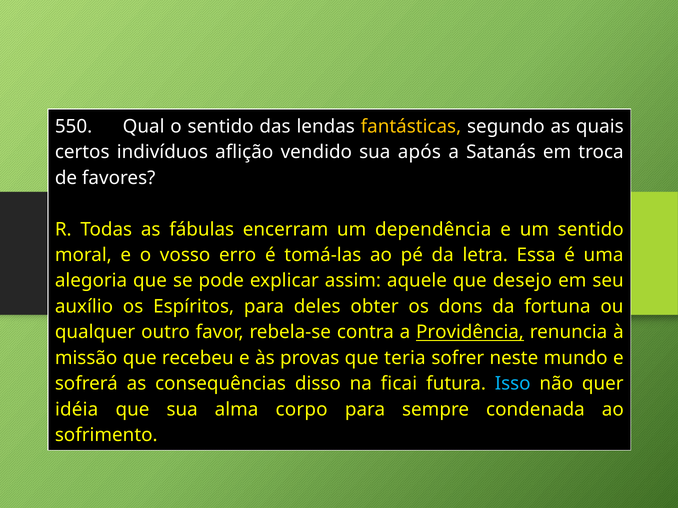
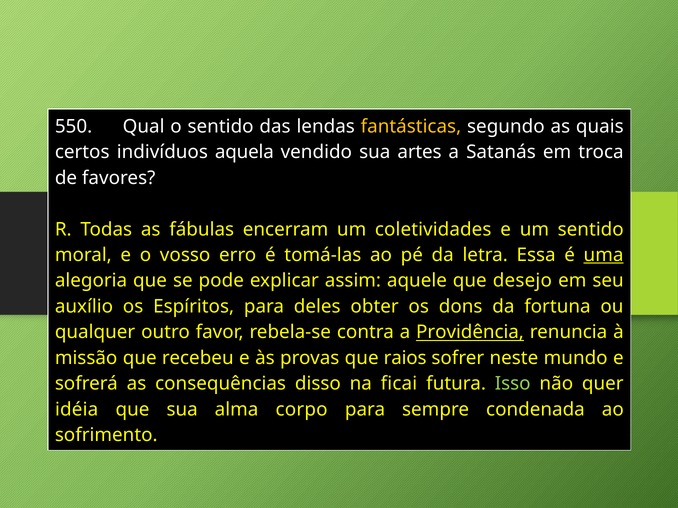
aflição: aflição -> aquela (244, 152)
após: após -> artes (420, 152)
dependência: dependência -> coletividades (433, 230)
uma underline: none -> present (604, 255)
teria: teria -> raios (405, 358)
Isso colour: light blue -> light green (513, 384)
